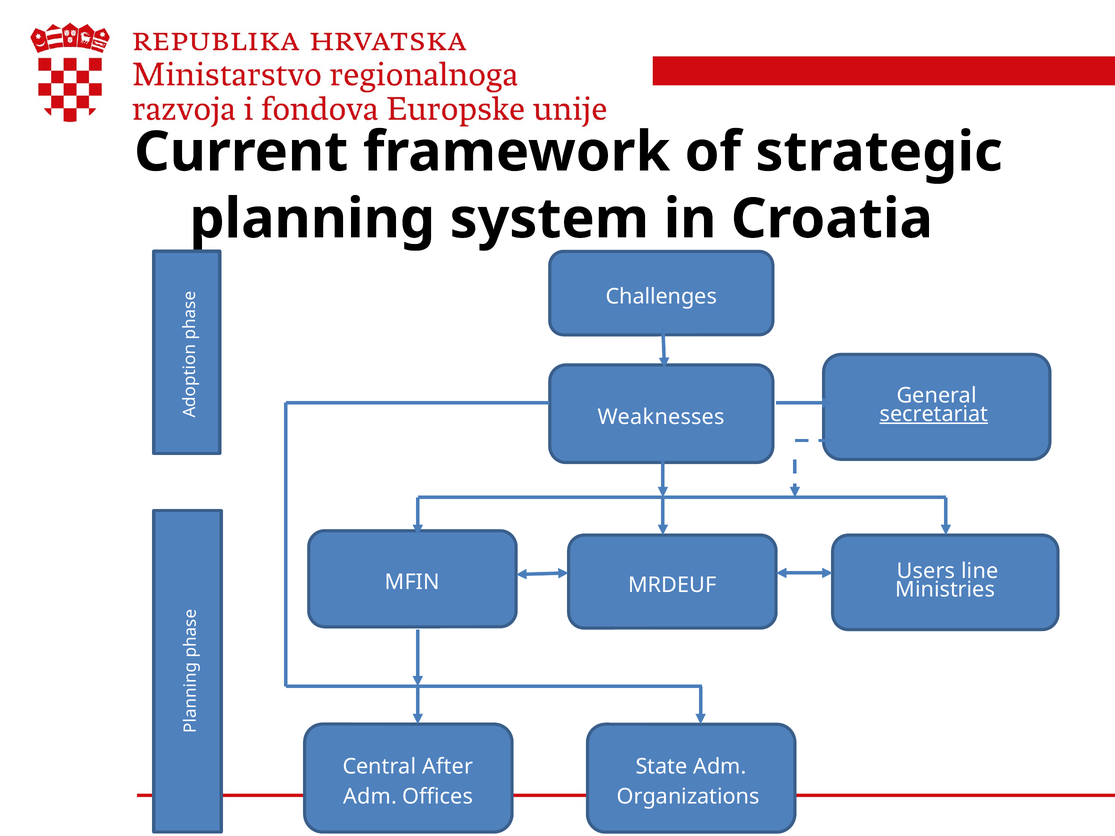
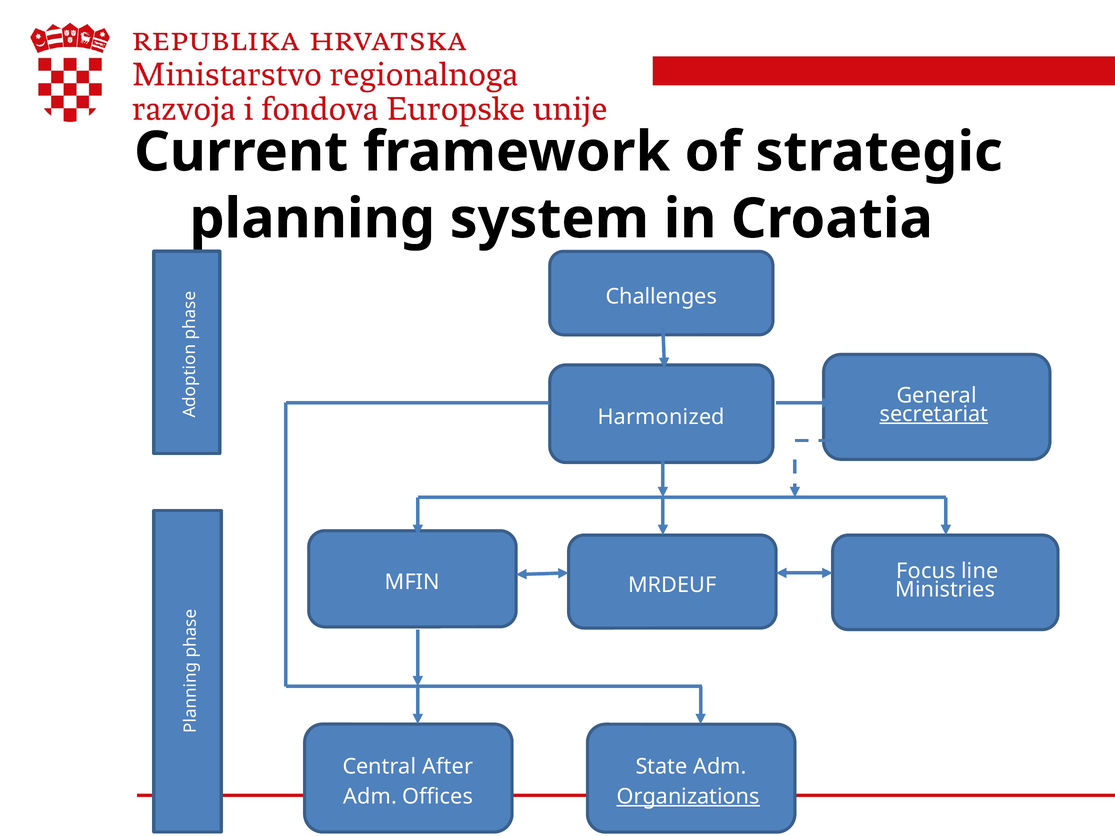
Weaknesses: Weaknesses -> Harmonized (661, 417)
Users: Users -> Focus (926, 571)
Organizations underline: none -> present (688, 797)
